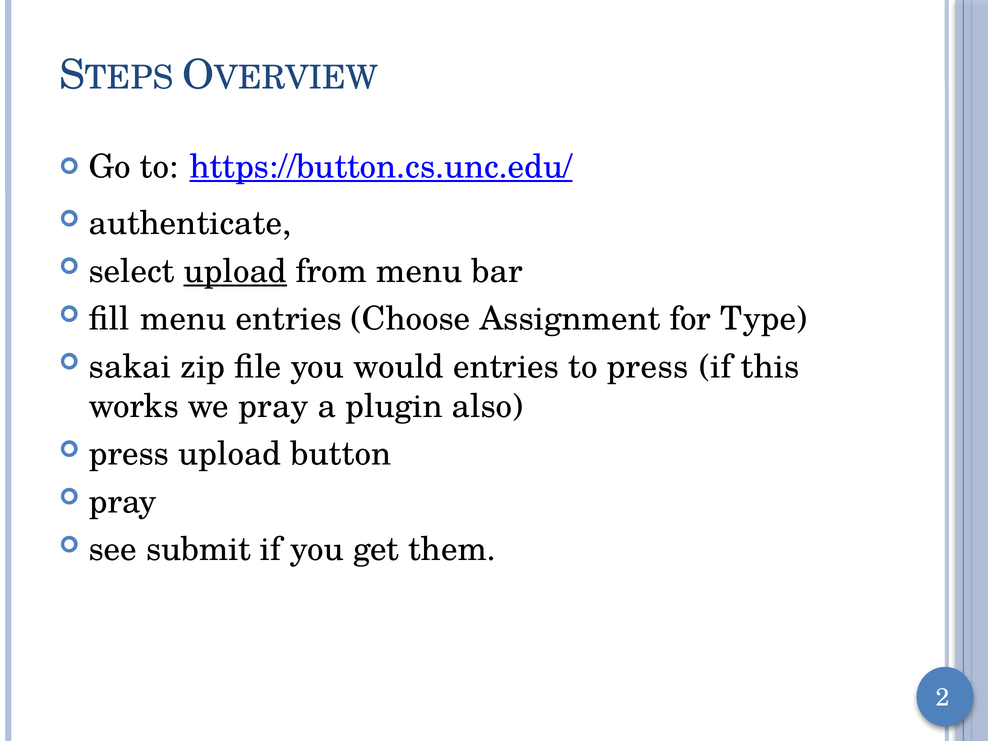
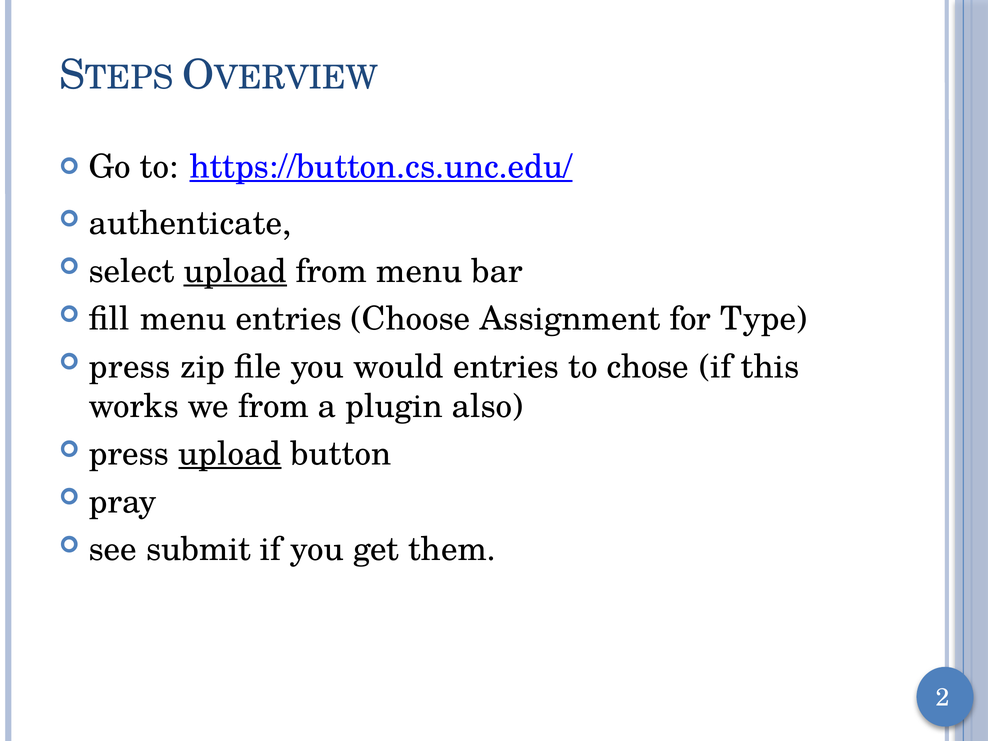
sakai: sakai -> press (130, 367)
to press: press -> chose (648, 367)
we pray: pray -> from (273, 406)
upload underline: none -> present (230, 454)
